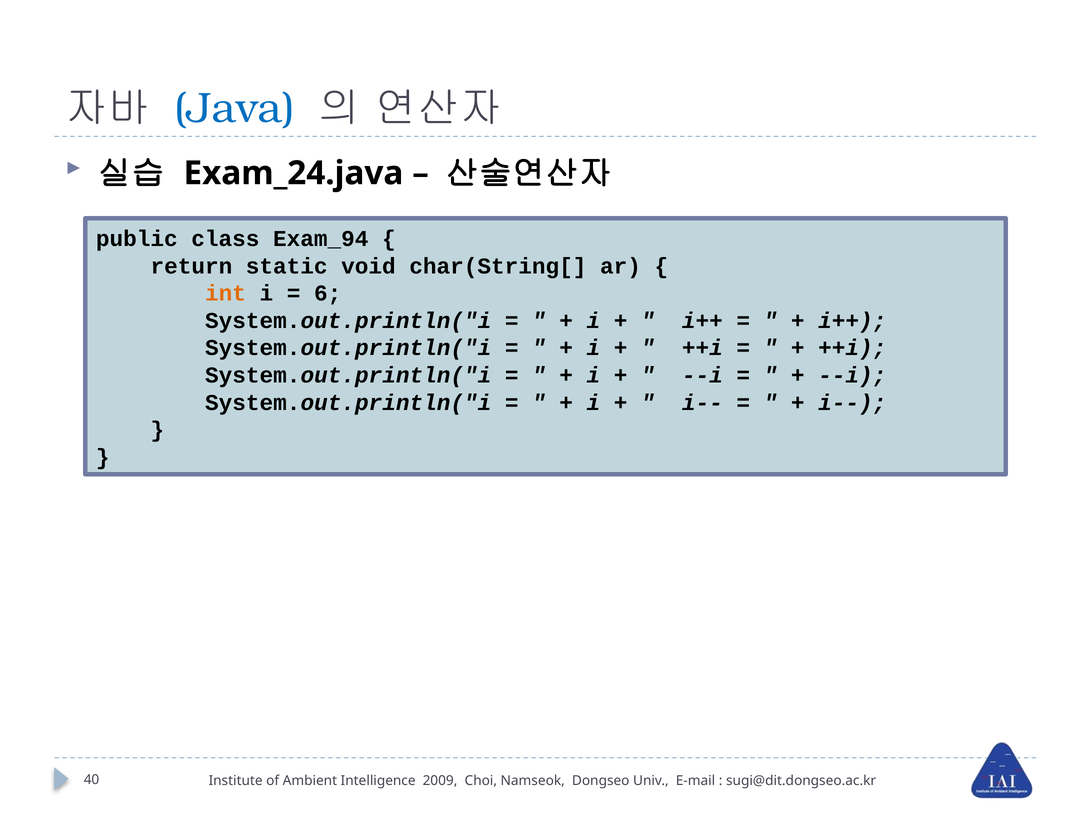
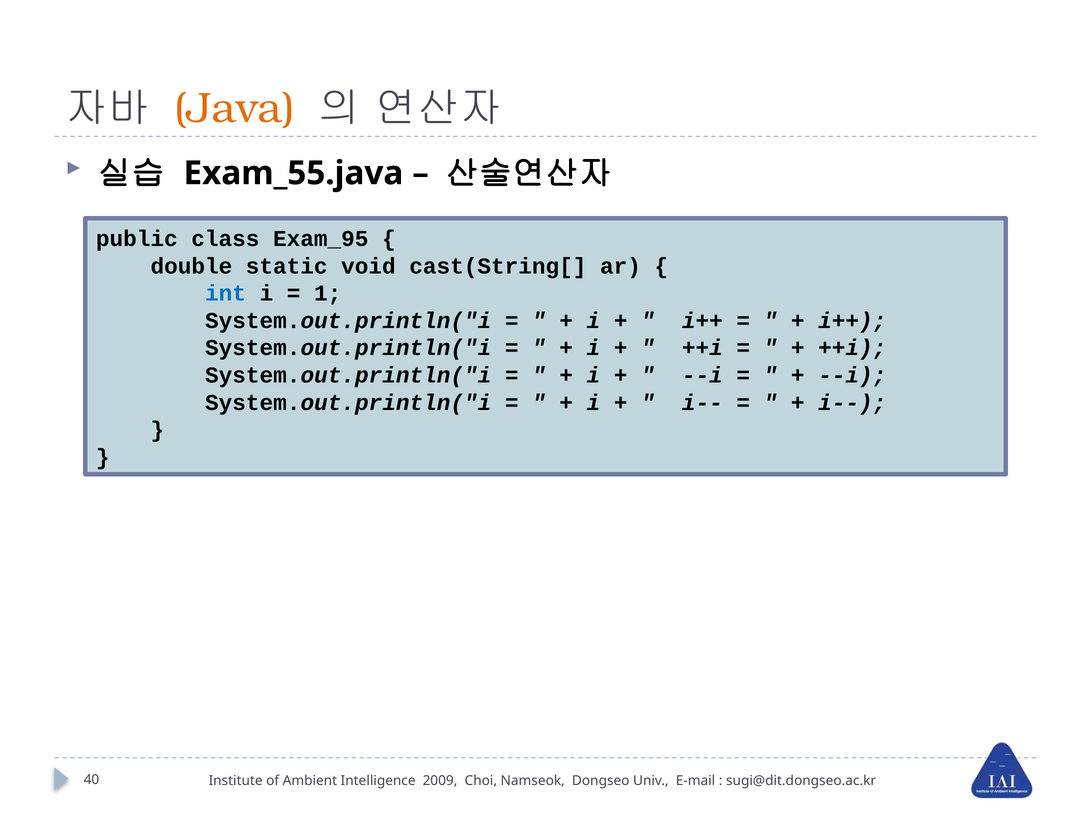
Java colour: blue -> orange (235, 108)
Exam_24.java: Exam_24.java -> Exam_55.java (293, 173)
Exam_94: Exam_94 -> Exam_95 (321, 239)
return: return -> double (191, 266)
char(String[: char(String[ -> cast(String[ (498, 266)
int colour: orange -> blue (225, 294)
6: 6 -> 1 (328, 294)
